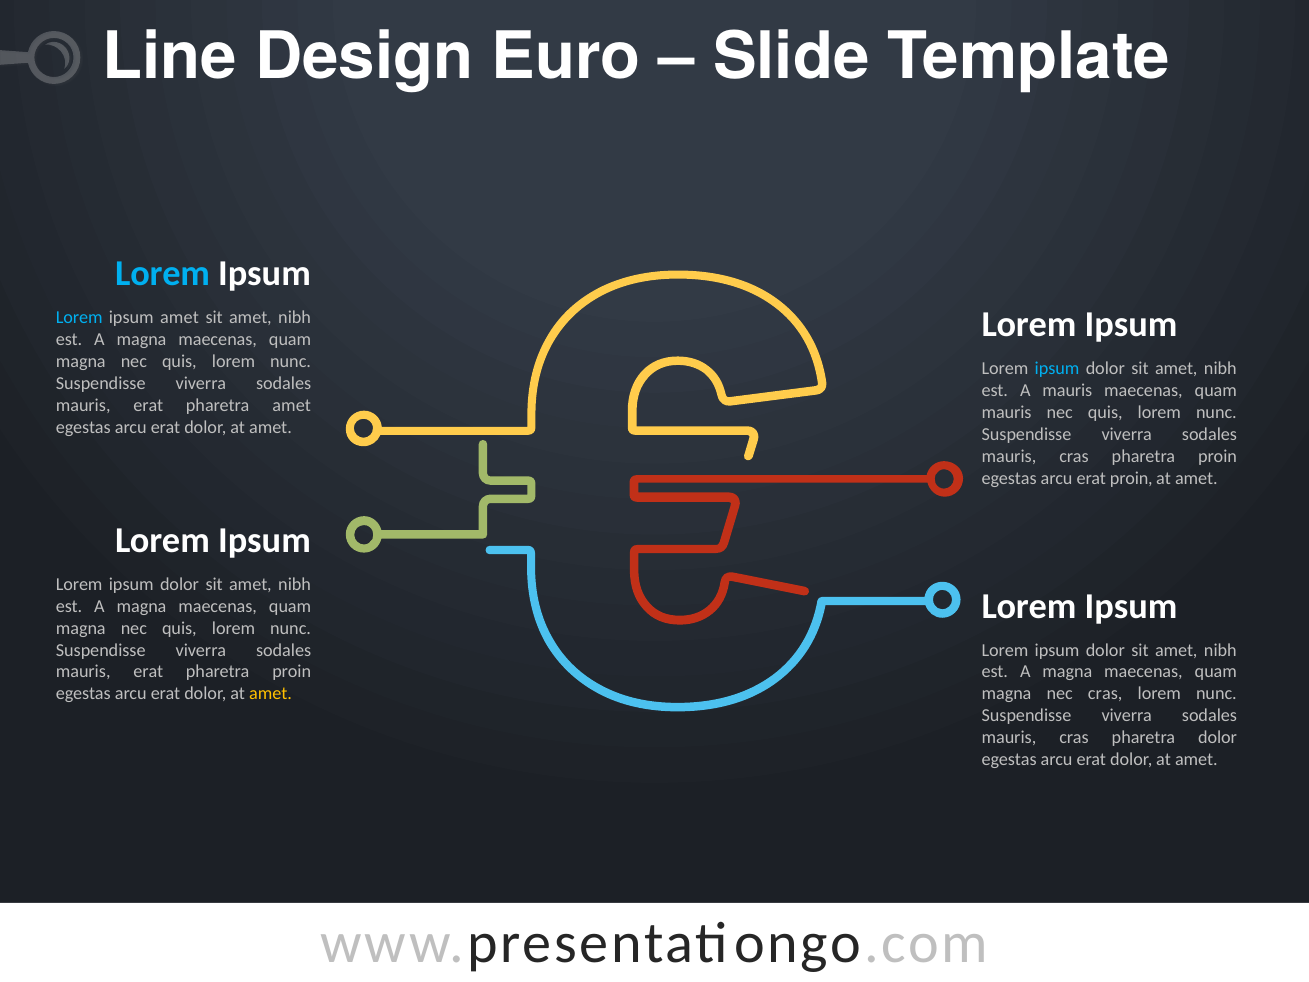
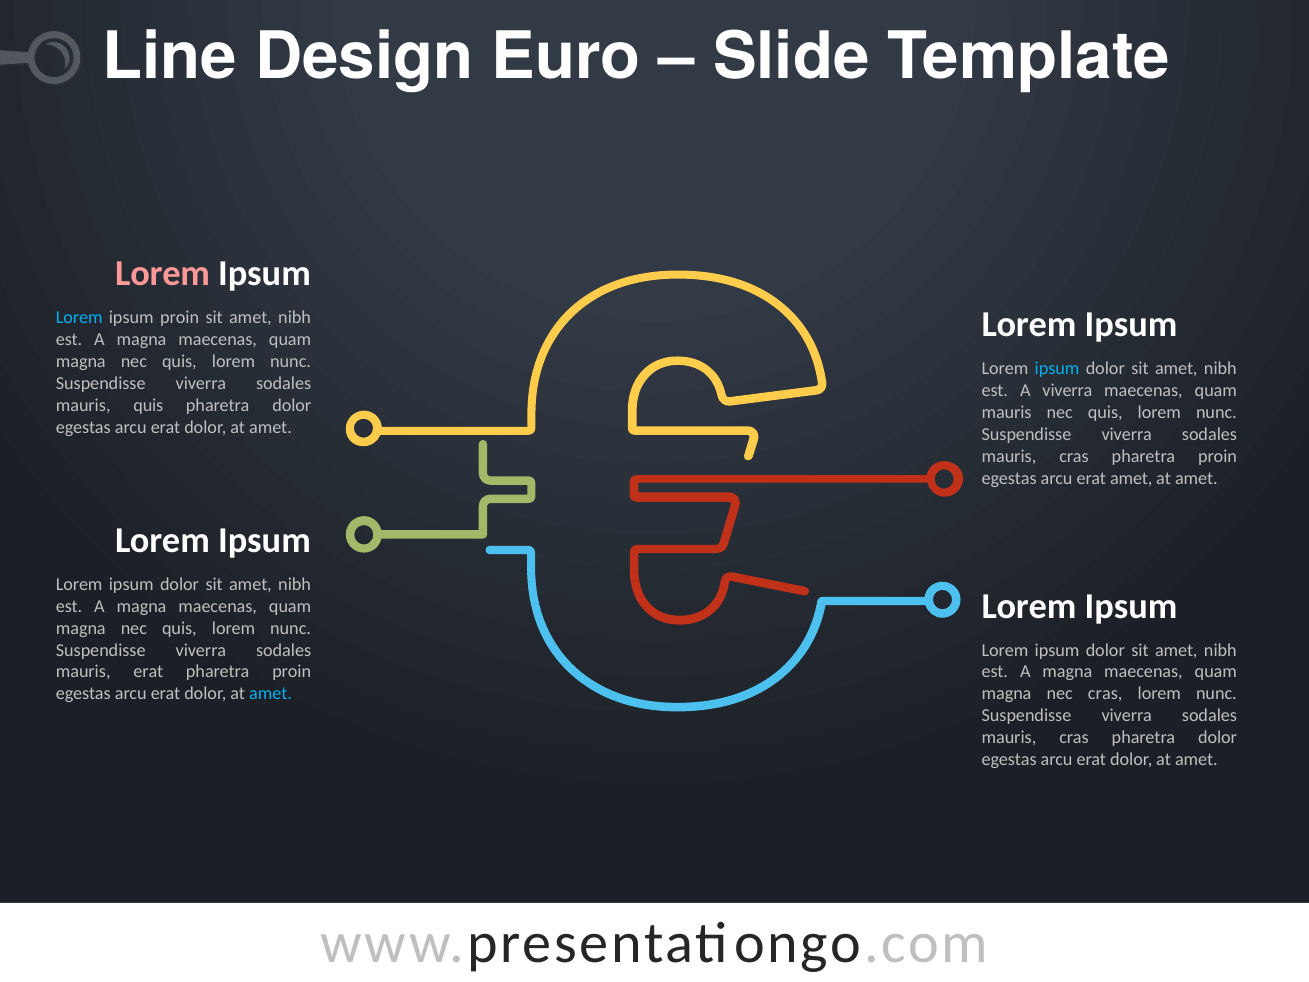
Lorem colour: light blue -> pink (163, 274)
ipsum amet: amet -> proin (180, 318)
A mauris: mauris -> viverra (1067, 391)
erat: erat -> quis (148, 405)
amet: amet -> dolor (292, 405)
erat proin: proin -> amet (1131, 478)
amet colour: yellow -> light blue (271, 694)
